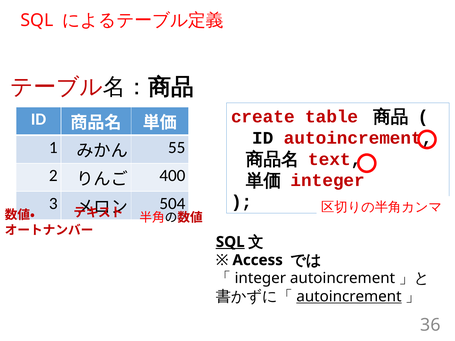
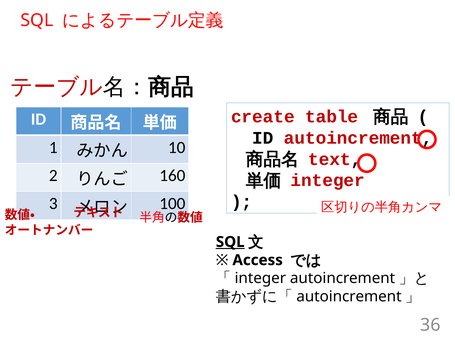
55: 55 -> 10 (177, 148)
400: 400 -> 160 (172, 176)
504: 504 -> 100 (172, 204)
autoincrement underline: present -> none (349, 297)
